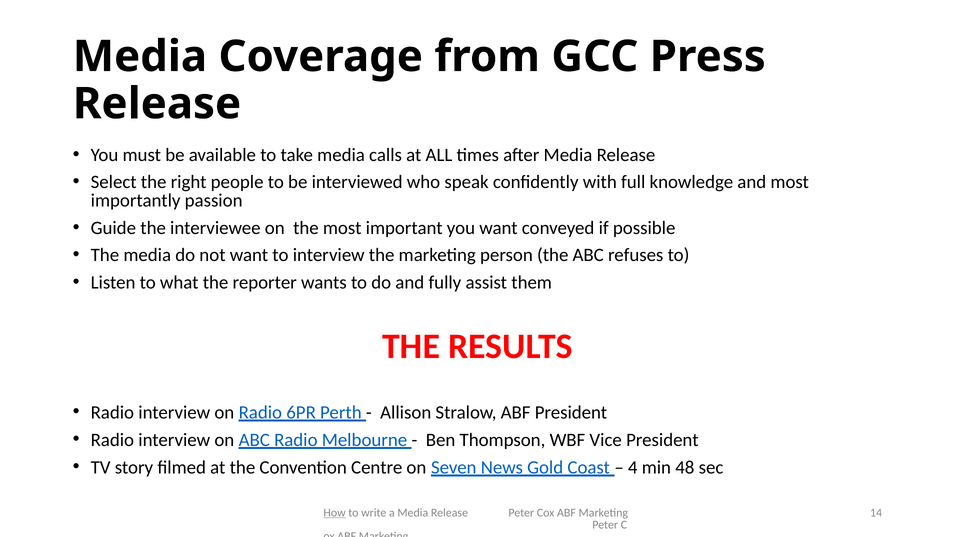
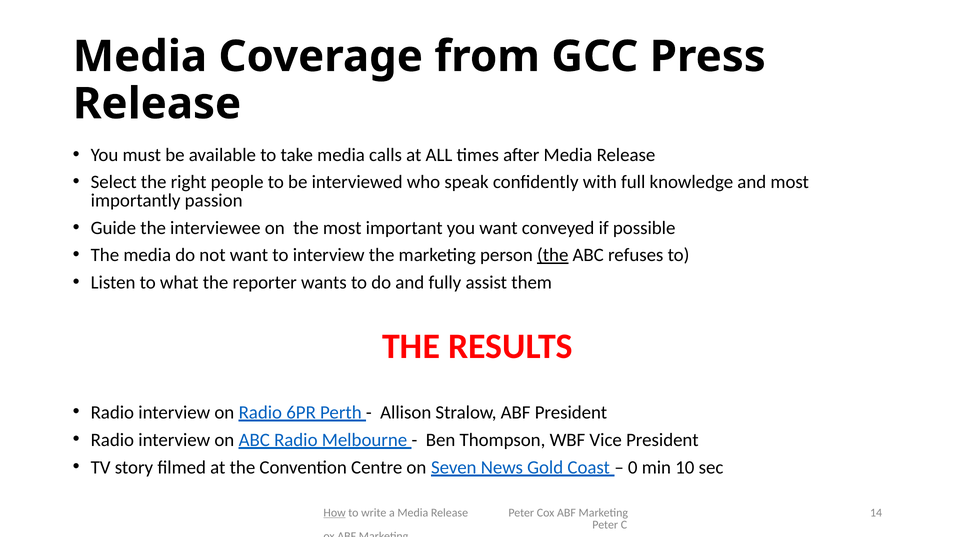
the underline: none -> present (553, 255)
4: 4 -> 0 (633, 467)
48: 48 -> 10 (685, 467)
